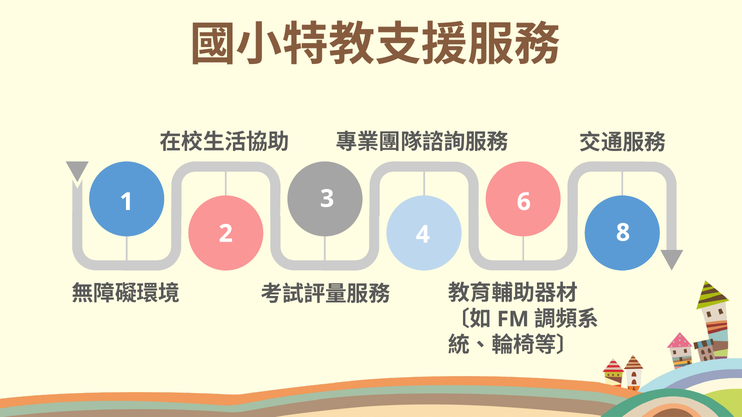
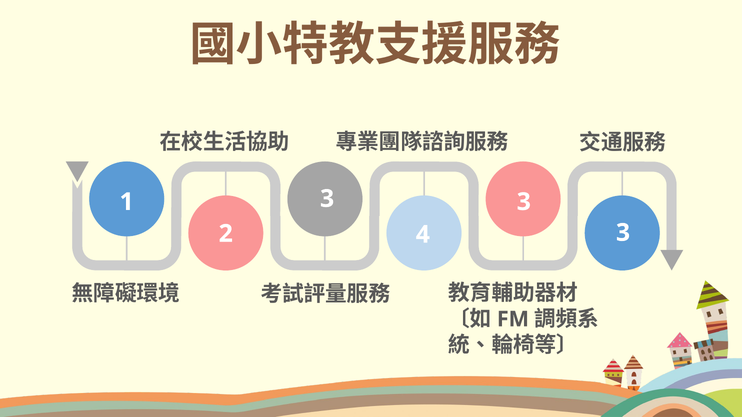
3 6: 6 -> 3 (524, 202)
4 8: 8 -> 3 (623, 233)
